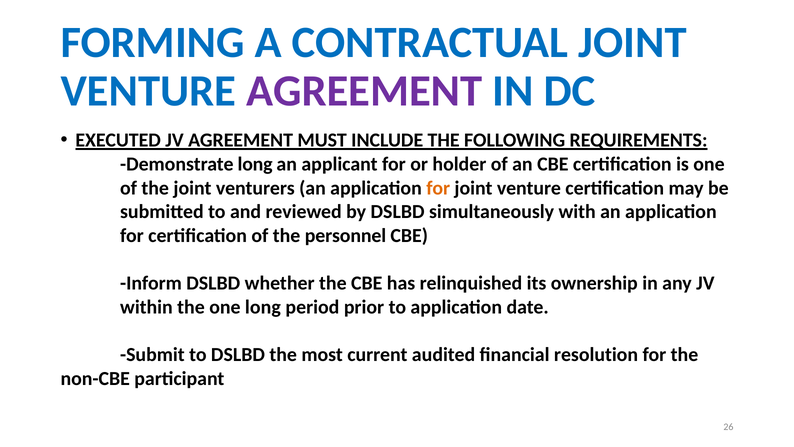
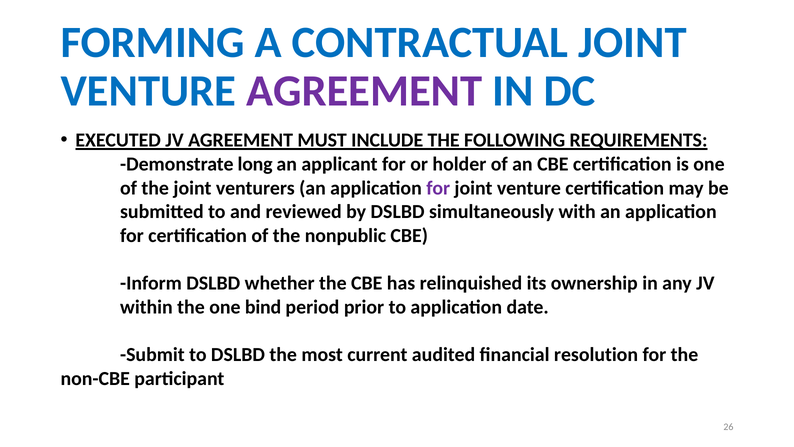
for colour: orange -> purple (438, 188)
personnel: personnel -> nonpublic (345, 235)
one long: long -> bind (263, 307)
